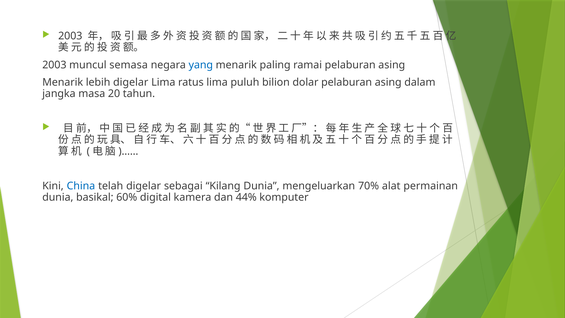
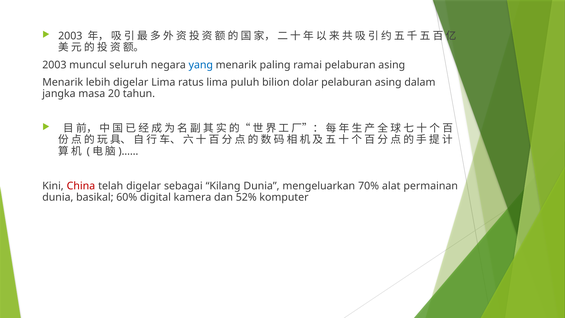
semasa: semasa -> seluruh (129, 65)
China colour: blue -> red (81, 186)
44%: 44% -> 52% (246, 197)
